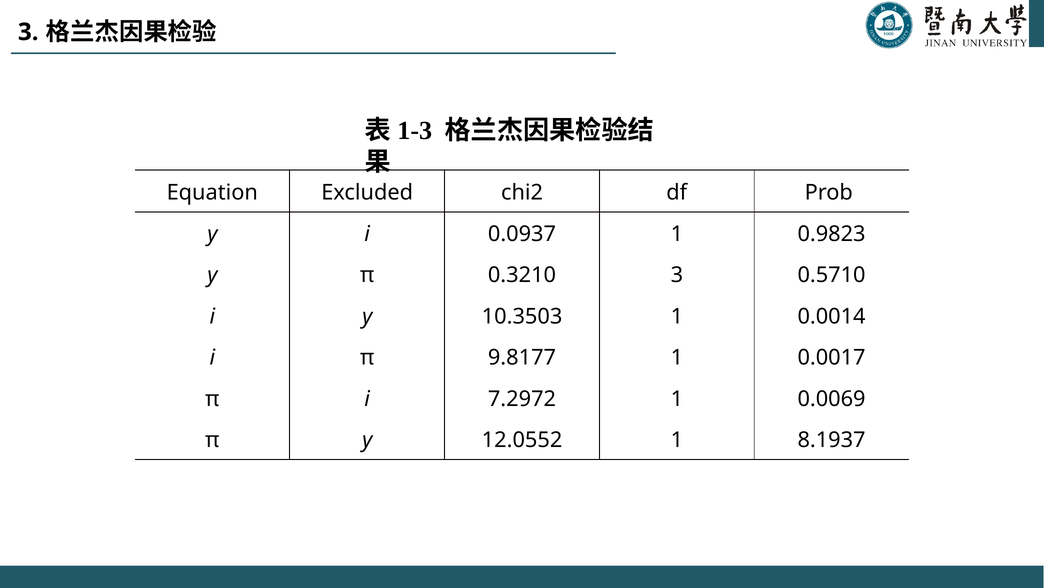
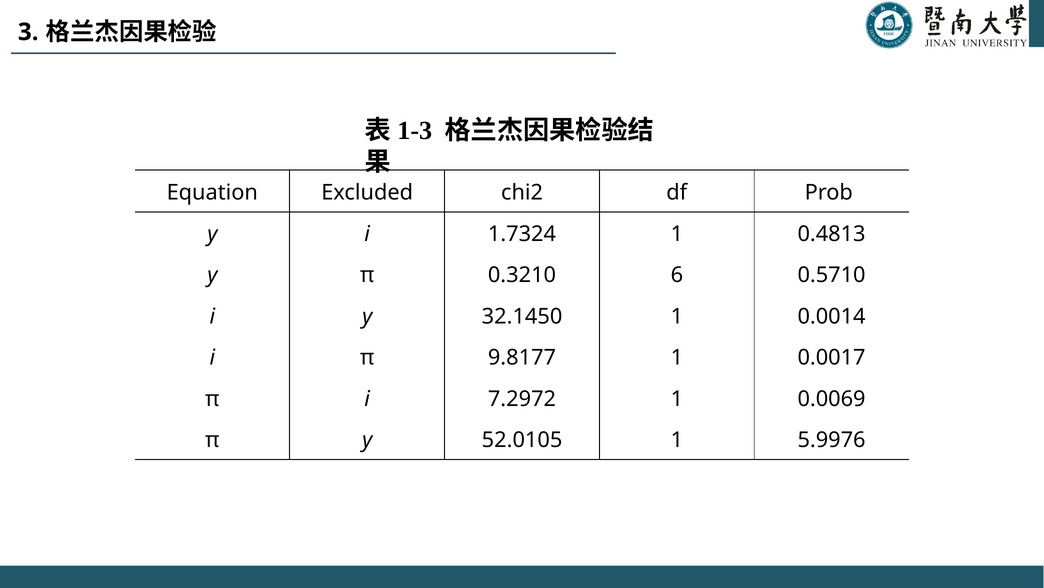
0.0937: 0.0937 -> 1.7324 (522, 234)
0.9823: 0.9823 -> 0.4813 (832, 234)
0.3210 3: 3 -> 6 (677, 275)
10.3503: 10.3503 -> 32.1450 (522, 316)
12.0552: 12.0552 -> 52.0105 (522, 440)
8.1937: 8.1937 -> 5.9976 (832, 440)
